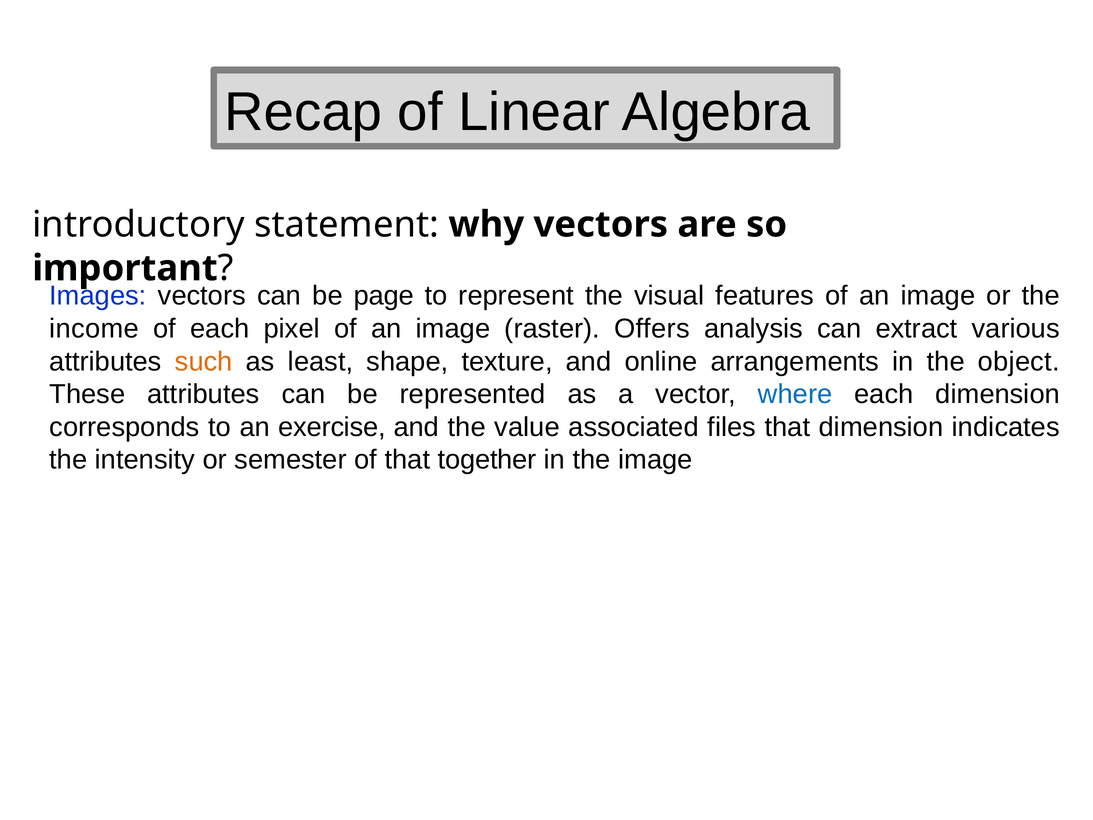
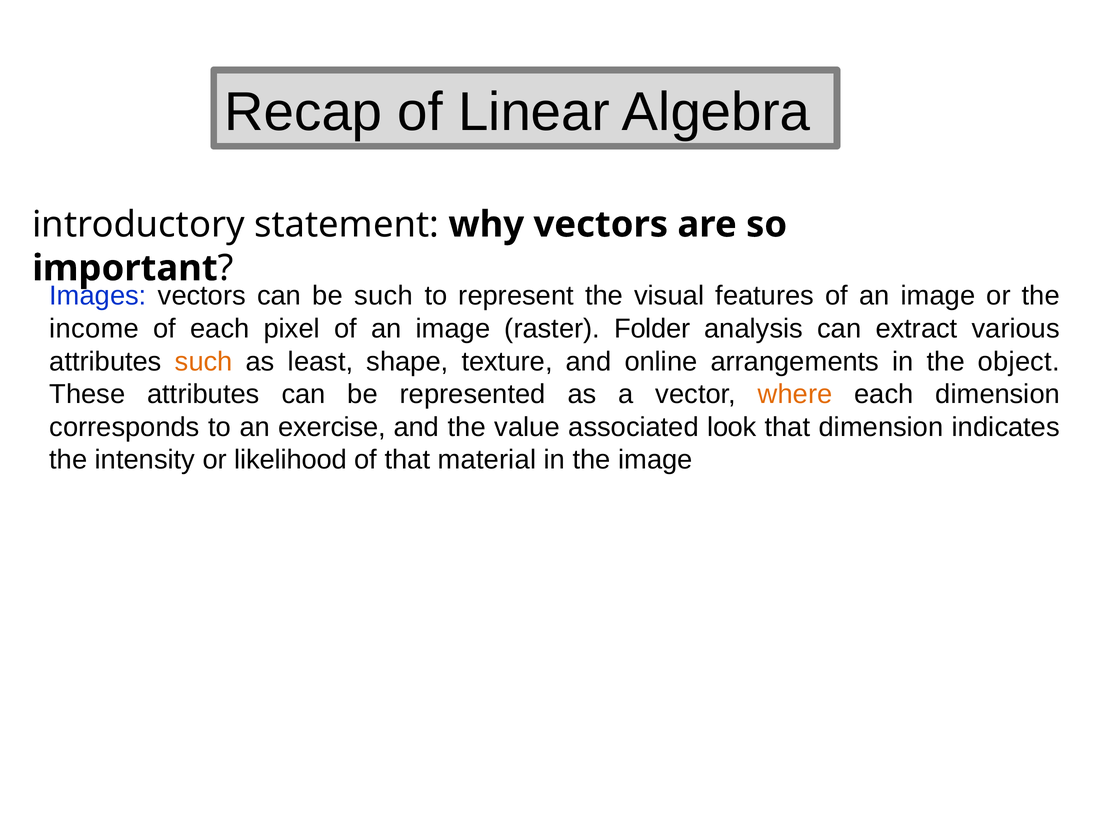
be page: page -> such (384, 296)
Offers: Offers -> Folder (652, 329)
where colour: blue -> orange (795, 394)
files: files -> look (732, 427)
semester: semester -> likelihood (291, 460)
together: together -> material (487, 460)
